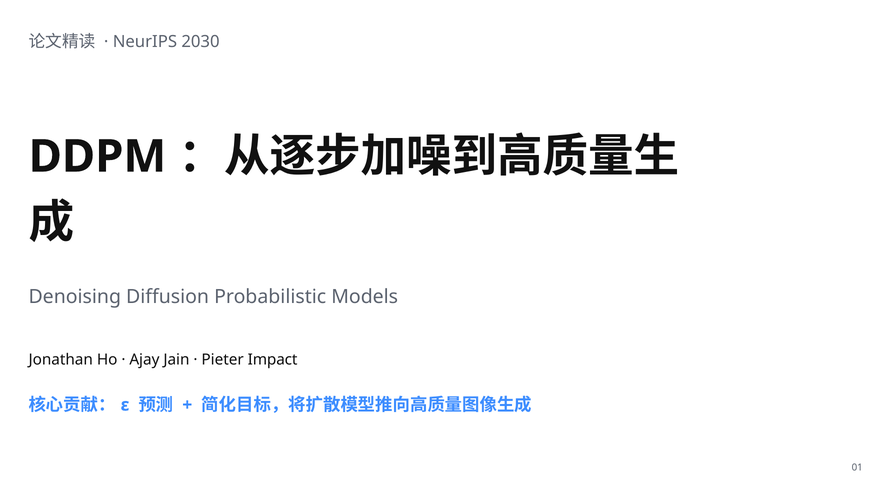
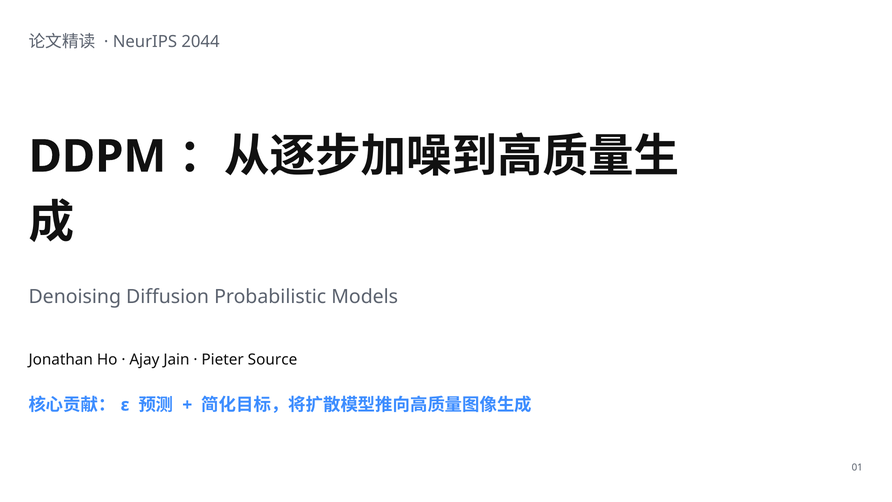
2030: 2030 -> 2044 (200, 42)
Impact: Impact -> Source (273, 360)
